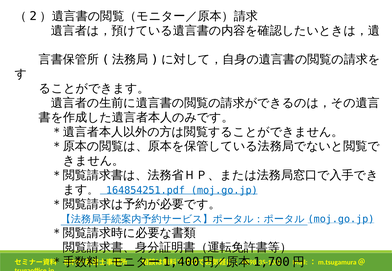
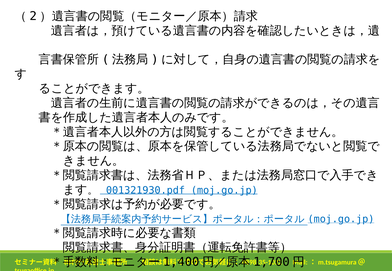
164854251.pdf: 164854251.pdf -> 001321930.pdf (145, 191)
